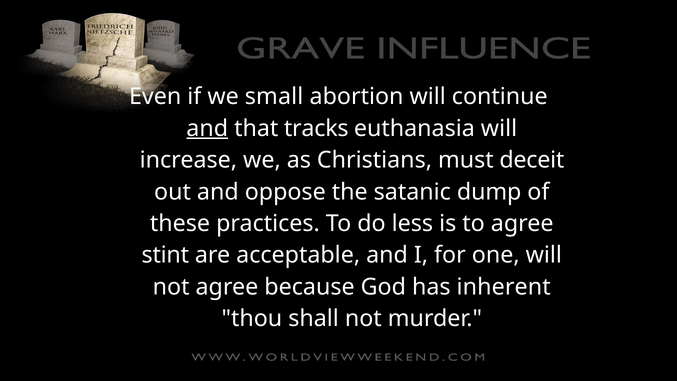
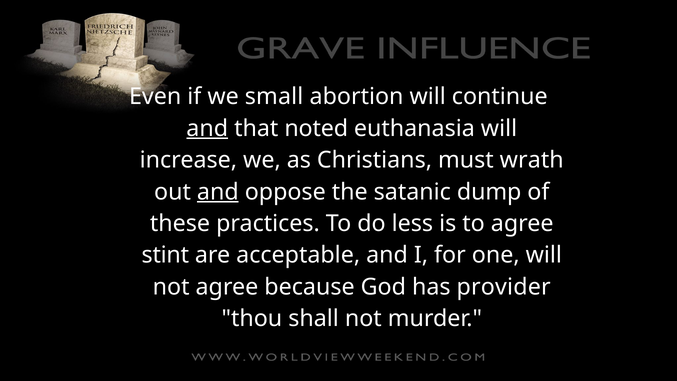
tracks: tracks -> noted (316, 128)
deceit: deceit -> wrath (532, 160)
and underline: none -> present (218, 192)
inherent: inherent -> provider (504, 287)
